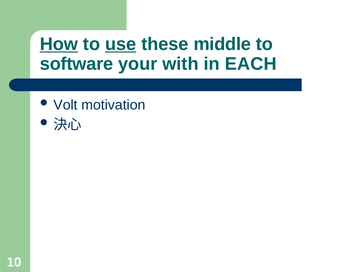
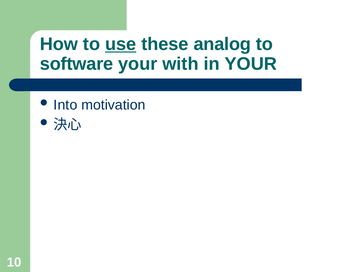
How underline: present -> none (59, 44)
middle: middle -> analog (222, 44)
in EACH: EACH -> YOUR (251, 64)
Volt: Volt -> Into (65, 105)
